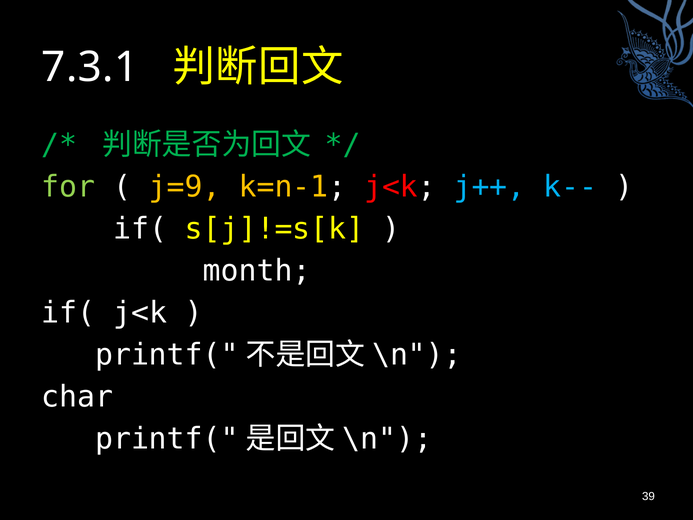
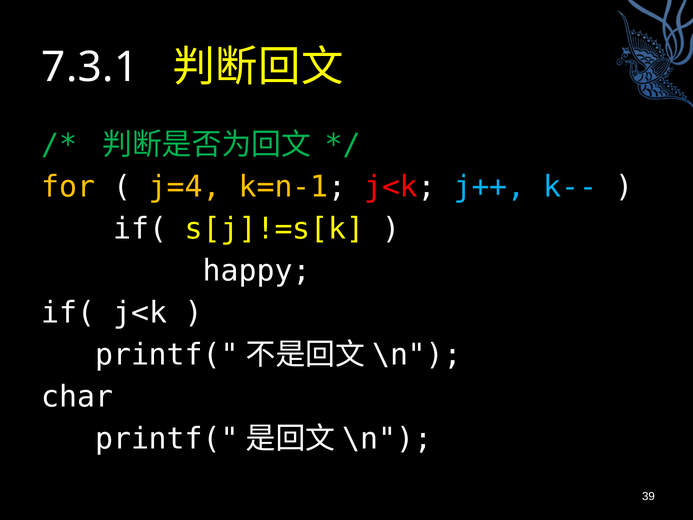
for colour: light green -> yellow (68, 187)
j=9: j=9 -> j=4 (185, 187)
month: month -> happy (257, 271)
